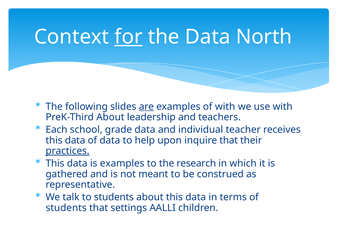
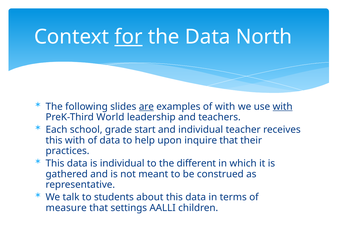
with underline: none -> present (283, 107)
PreK-Third About: About -> World (110, 117)
grade data: data -> start (145, 130)
data: data -> with (75, 141)
practices underline: present -> none (68, 151)
is examples: examples -> individual (122, 164)
research: research -> different (196, 164)
students: students -> measure (66, 208)
